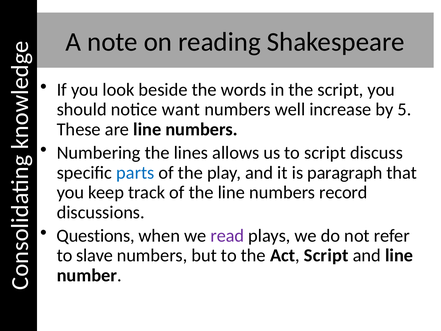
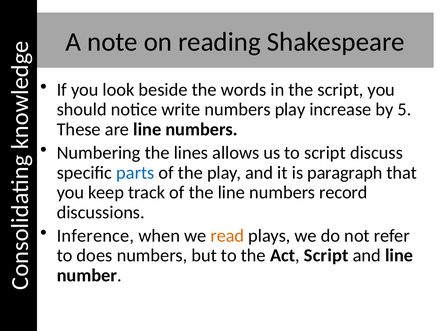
want: want -> write (181, 109)
numbers well: well -> play (290, 109)
Questions: Questions -> Inference (95, 236)
read colour: purple -> orange (227, 236)
slave: slave -> does (94, 255)
